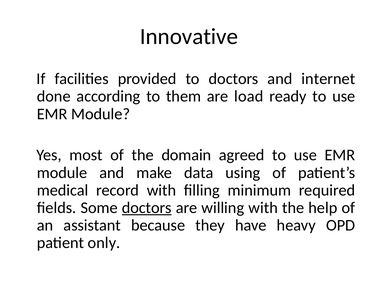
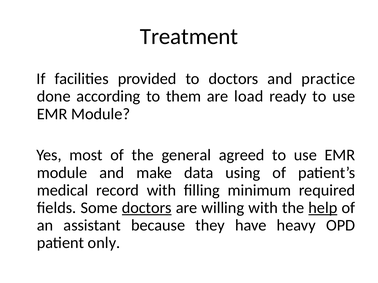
Innovative: Innovative -> Treatment (189, 37)
internet: internet -> practice (328, 79)
domain: domain -> general (186, 155)
help underline: none -> present (323, 208)
